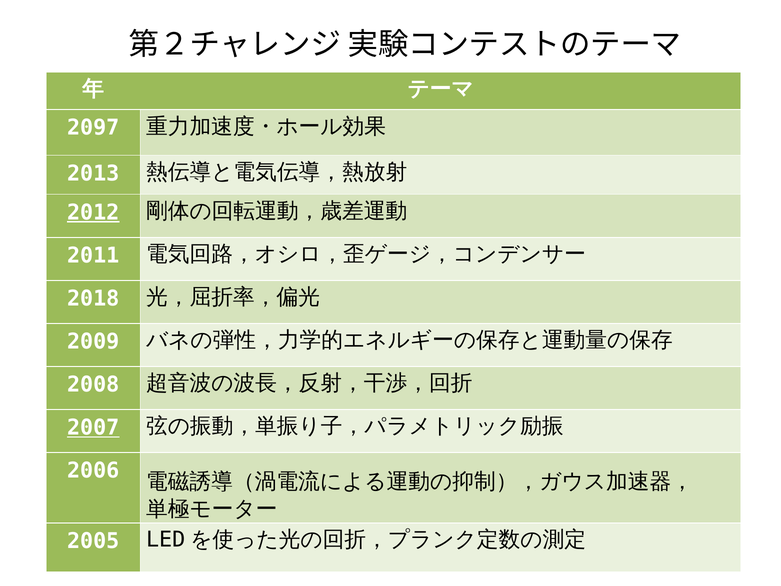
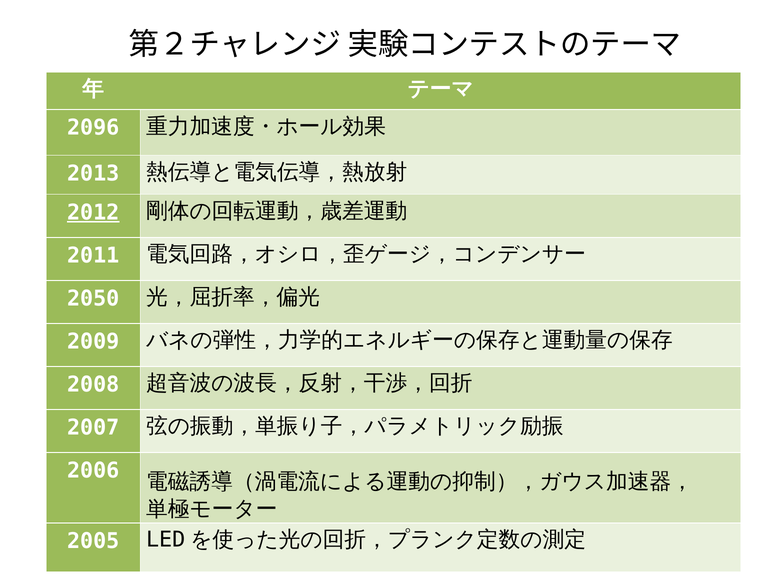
2097: 2097 -> 2096 (93, 128)
2018: 2018 -> 2050 (93, 298)
2007 underline: present -> none (93, 428)
